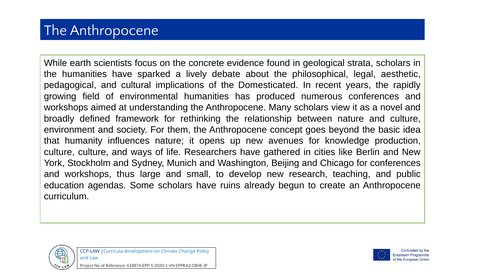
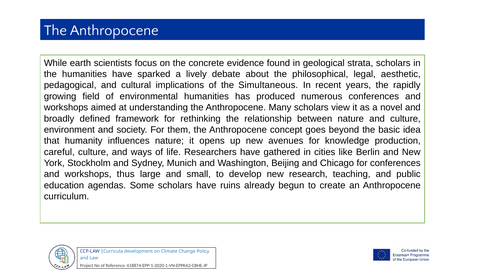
Domesticated: Domesticated -> Simultaneous (268, 85)
culture: culture -> careful (59, 152)
